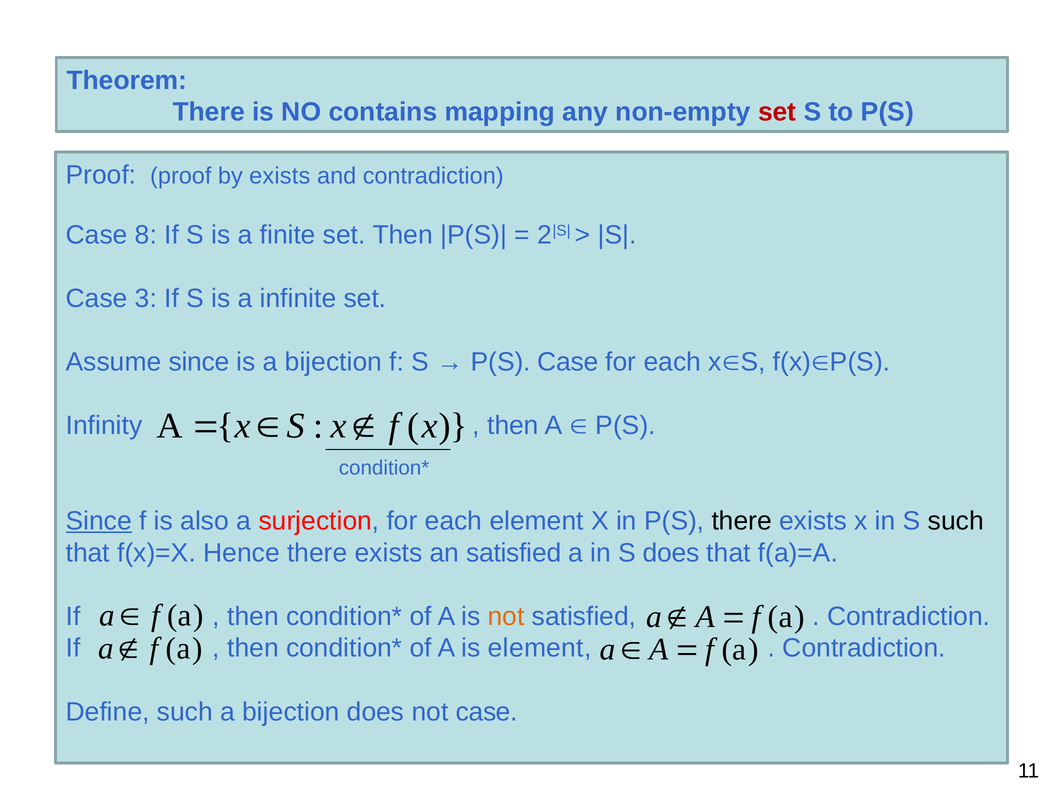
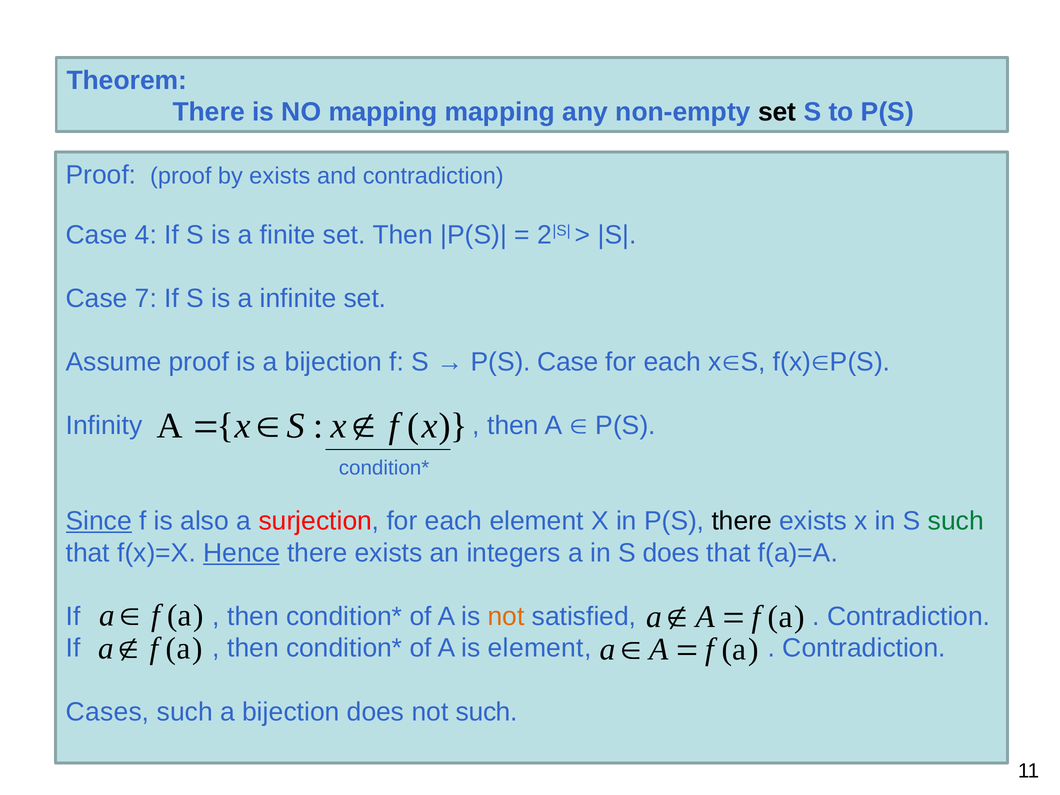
NO contains: contains -> mapping (383, 112)
set colour: red -> black (777, 112)
8: 8 -> 4 (146, 235)
3: 3 -> 7 (146, 298)
Assume since: since -> proof (199, 362)
such colour: black -> green (956, 521)
Hence underline: none -> present (241, 553)
an satisfied: satisfied -> integers (514, 553)
Define: Define -> Cases (108, 712)
not case: case -> such (487, 712)
